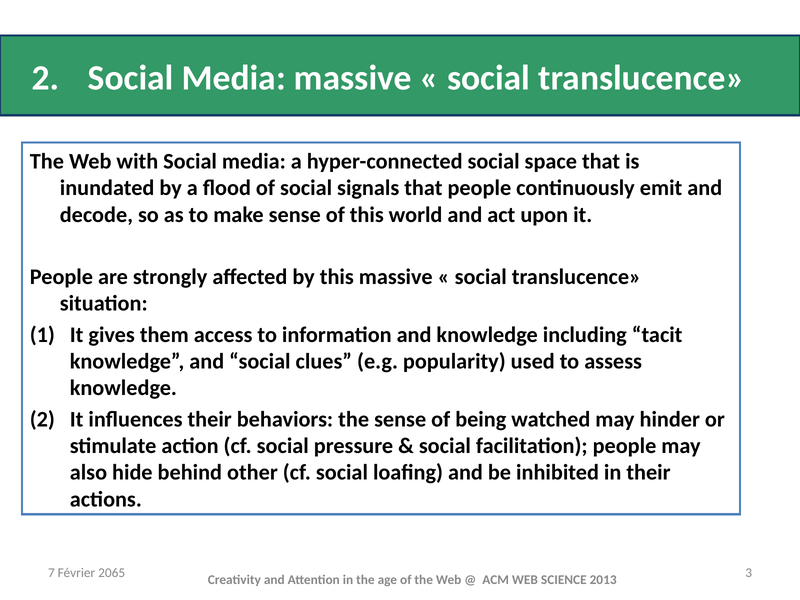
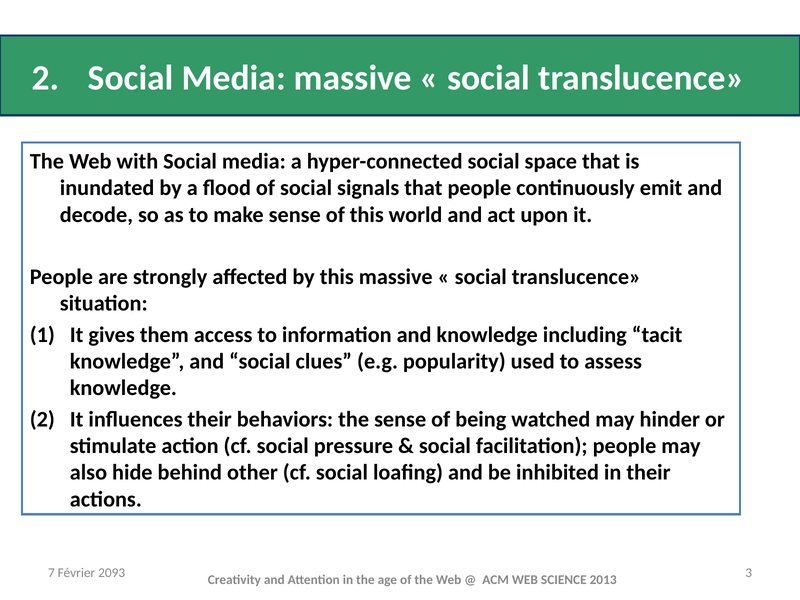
2065: 2065 -> 2093 (112, 573)
